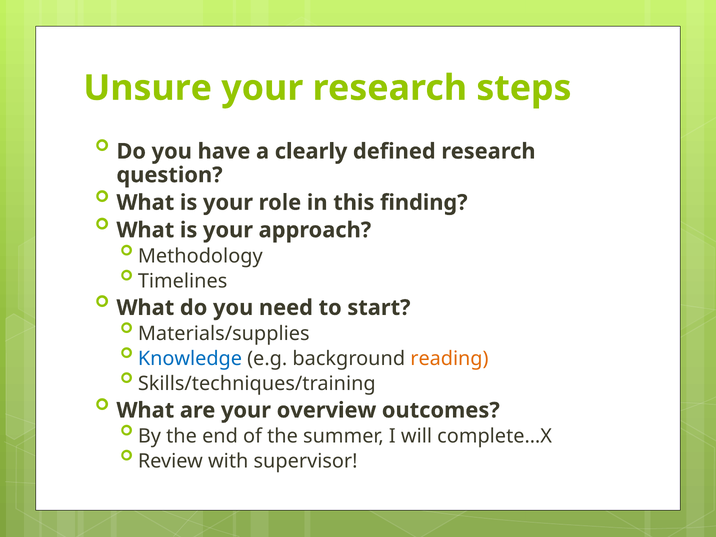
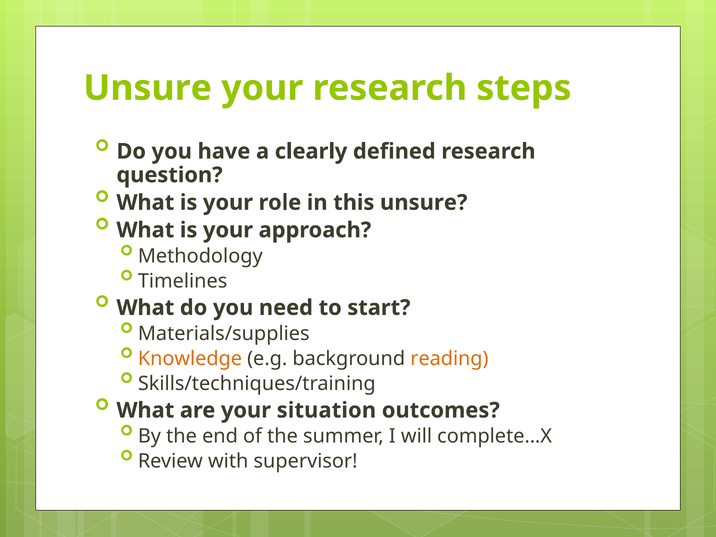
this finding: finding -> unsure (424, 203)
Knowledge colour: blue -> orange (190, 359)
overview: overview -> situation (326, 410)
